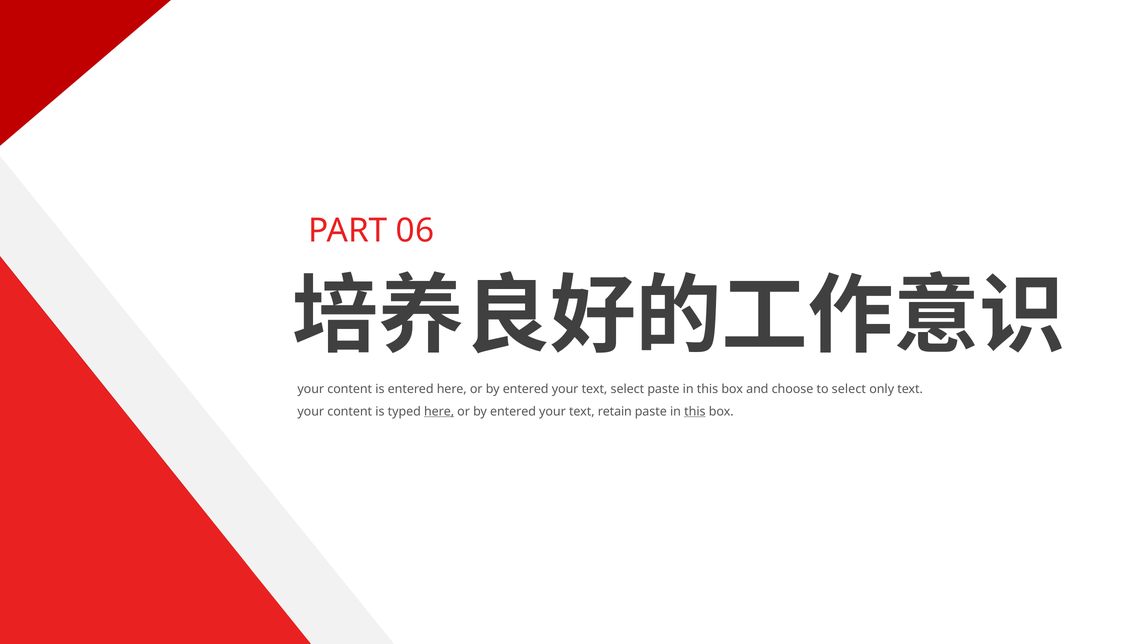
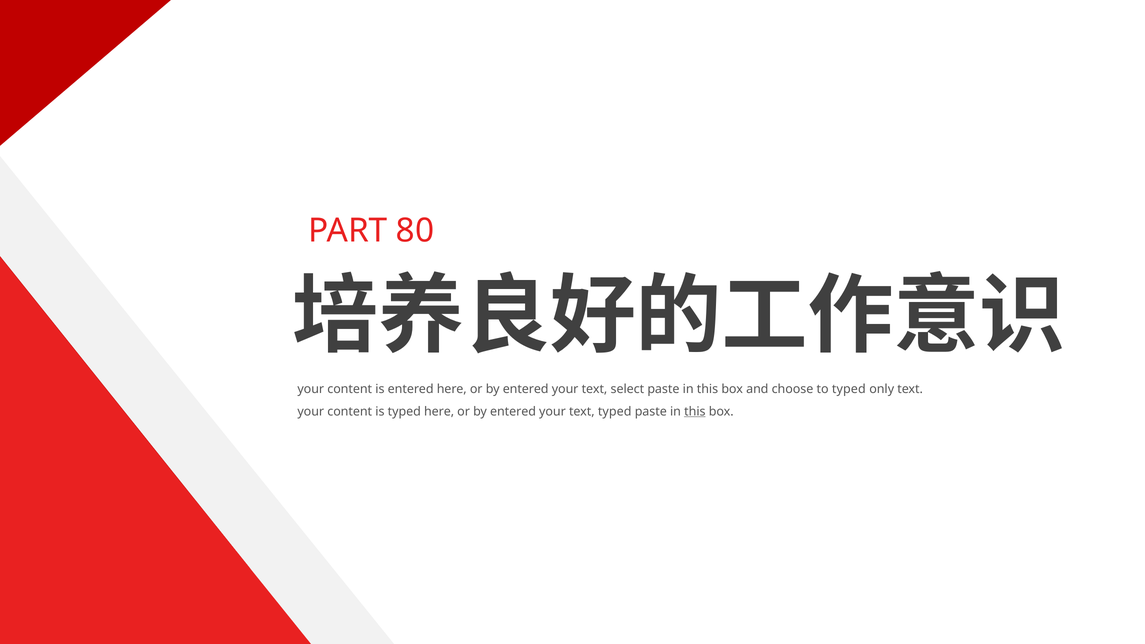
06: 06 -> 80 (415, 231)
to select: select -> typed (849, 389)
here underline: present -> none (439, 412)
text retain: retain -> typed (615, 412)
